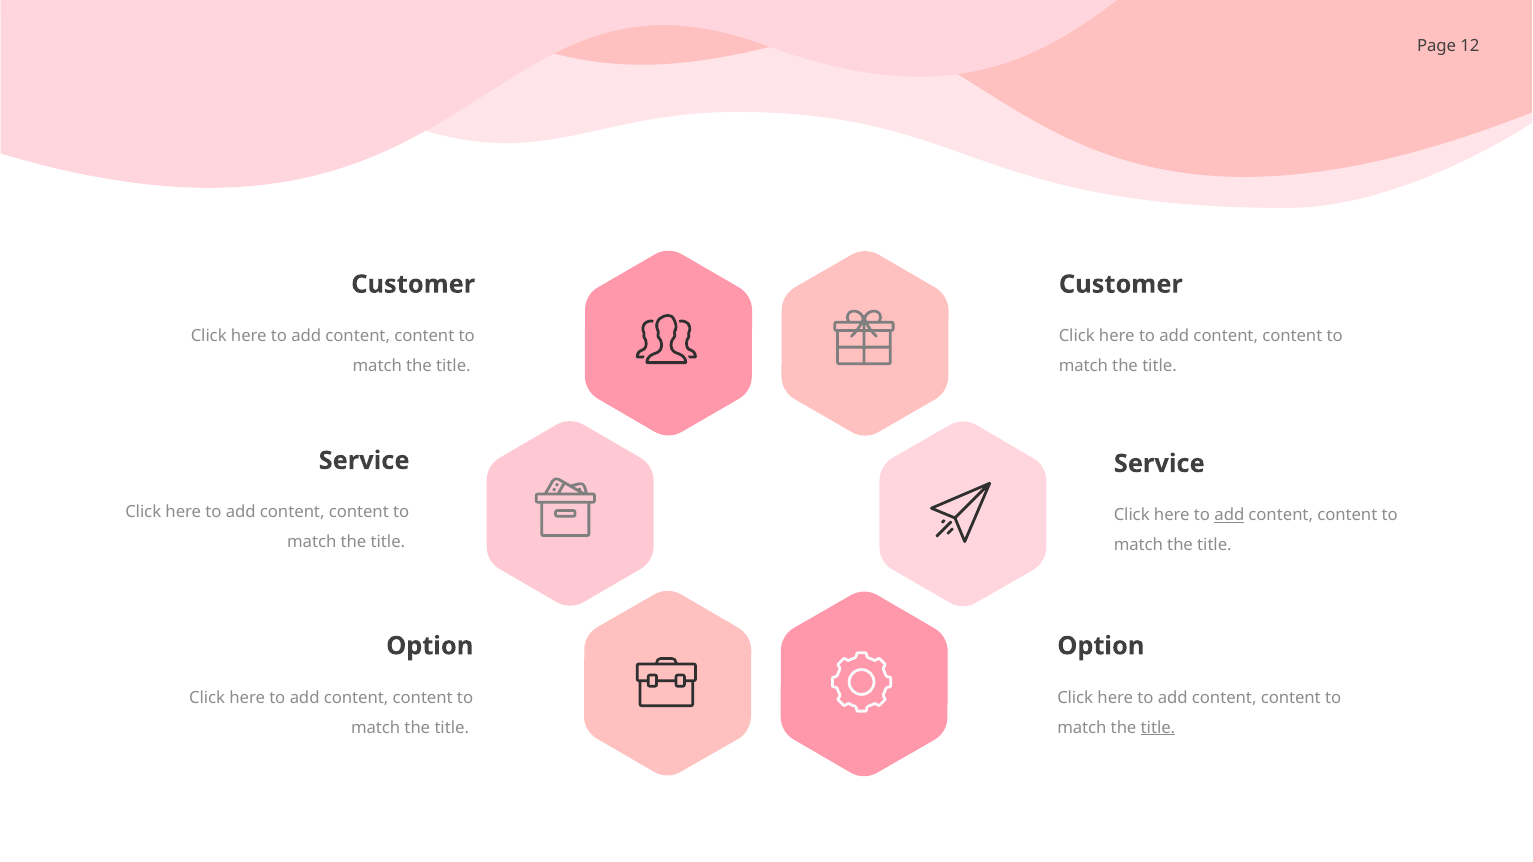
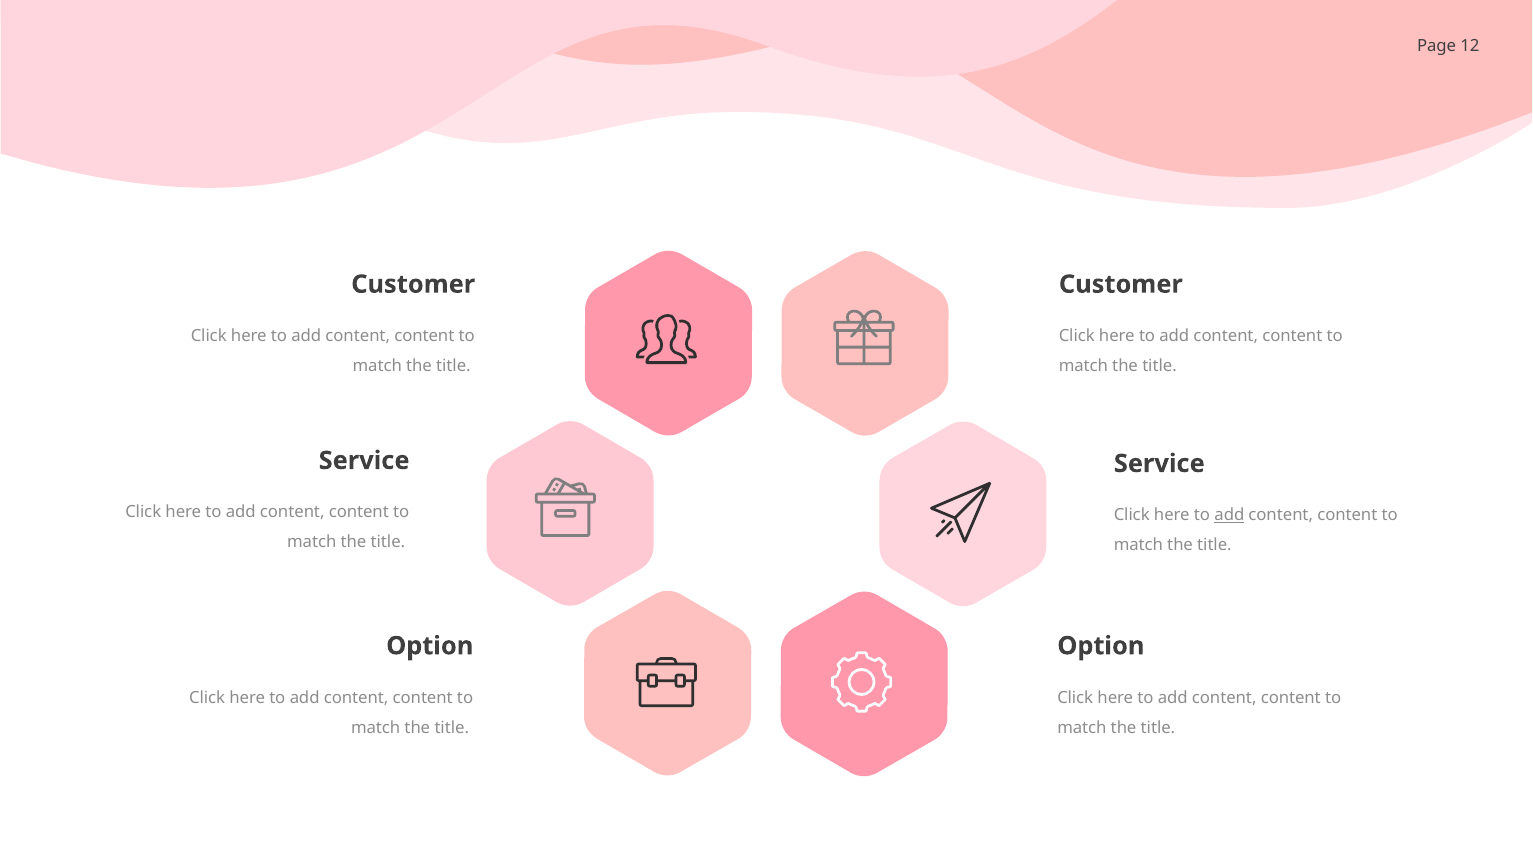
title underline: present -> none (1158, 728)
